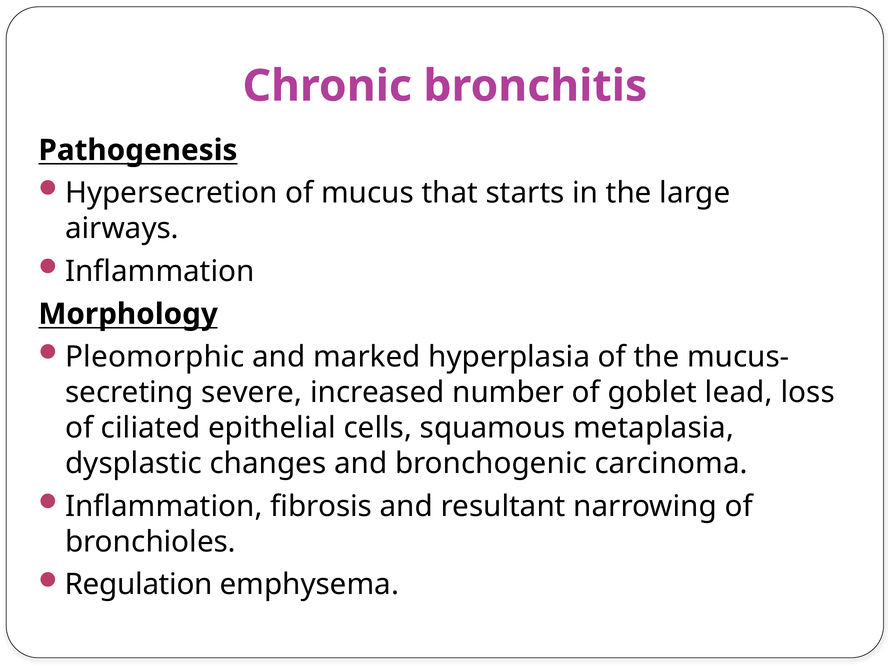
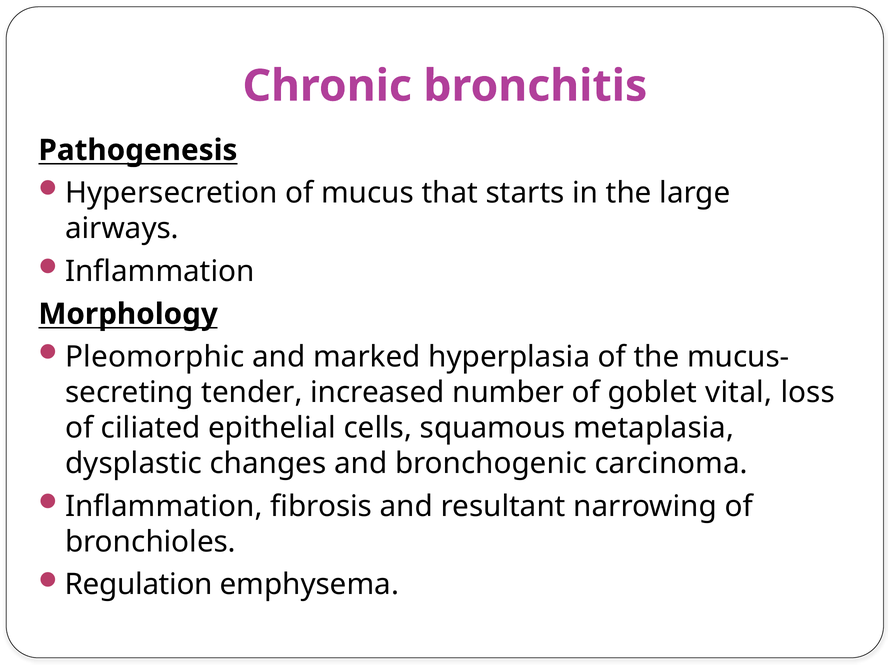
severe: severe -> tender (252, 393)
lead: lead -> vital (739, 393)
